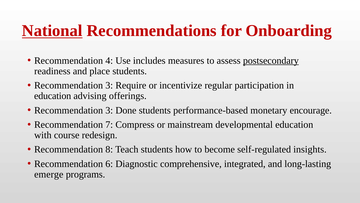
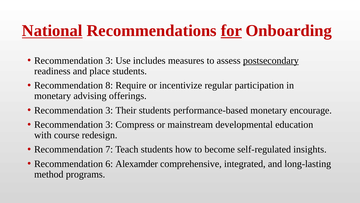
for underline: none -> present (231, 31)
4: 4 -> 3 (109, 60)
3: 3 -> 8 (109, 85)
education: education -> monetary (53, 96)
Done: Done -> Their (126, 110)
7: 7 -> 3 (109, 124)
8: 8 -> 7 (109, 149)
Diagnostic: Diagnostic -> Alexamder (137, 163)
emerge: emerge -> method (49, 174)
